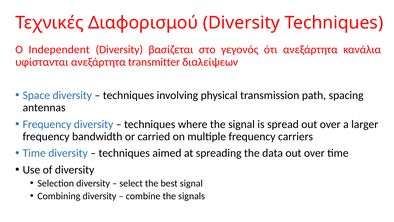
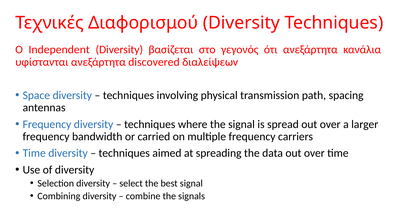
transmitter: transmitter -> discovered (154, 62)
